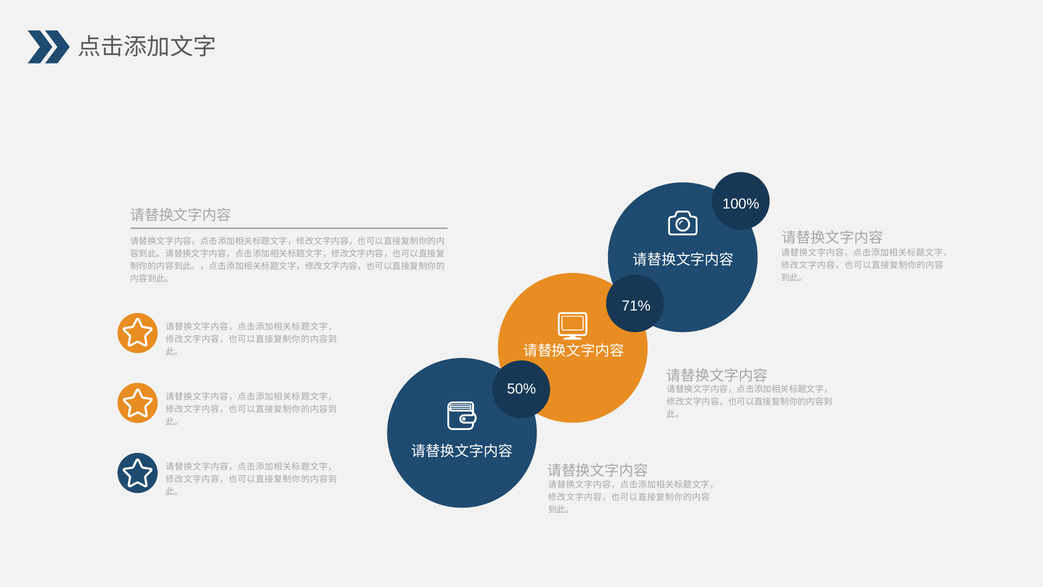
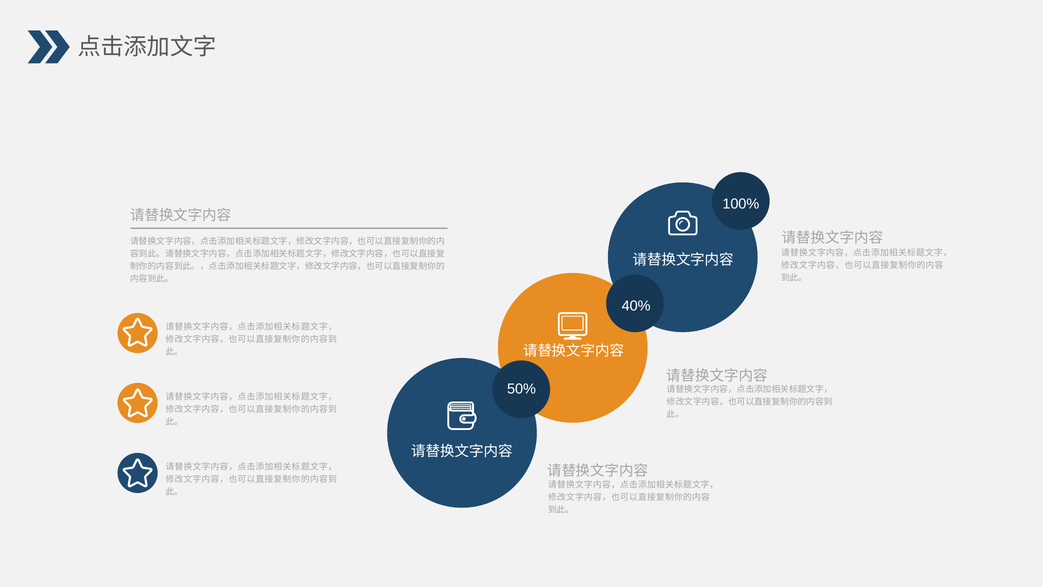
71%: 71% -> 40% (636, 306)
